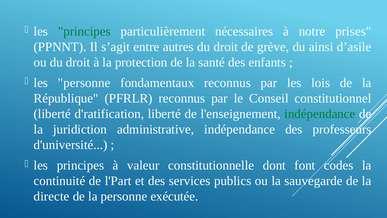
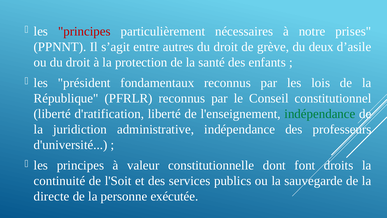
principes colour: green -> red (84, 31)
ainsi: ainsi -> deux (321, 47)
les personne: personne -> président (84, 83)
codes: codes -> droits (339, 165)
l'Part: l'Part -> l'Soit (118, 181)
